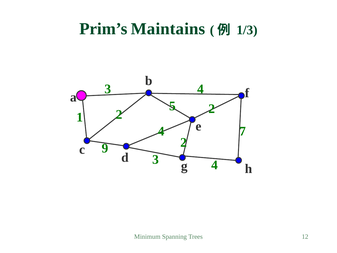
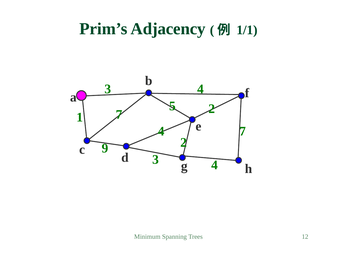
Maintains: Maintains -> Adjacency (168, 29)
1/3: 1/3 -> 1/1 (247, 30)
1 2: 2 -> 7 (119, 114)
